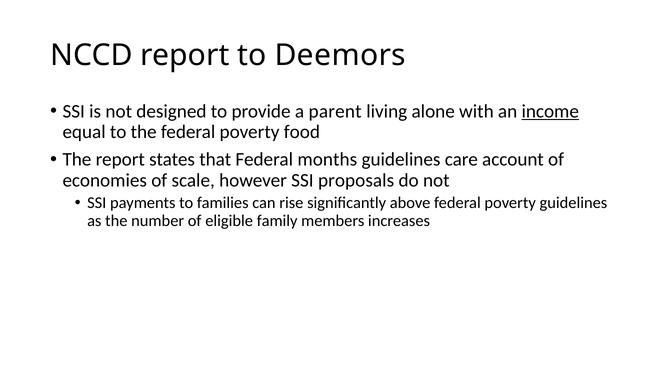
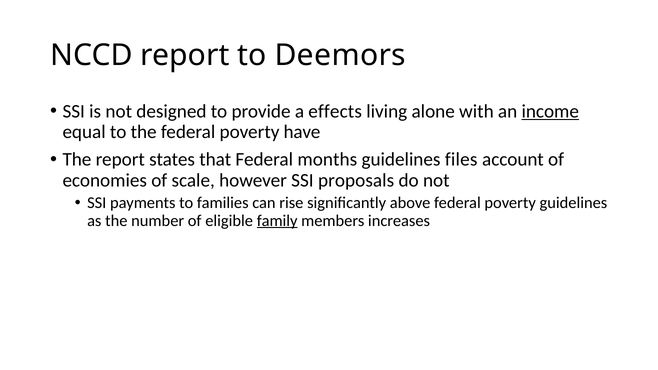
parent: parent -> effects (335, 111)
food: food -> have (302, 132)
care: care -> files (461, 160)
family underline: none -> present (277, 221)
